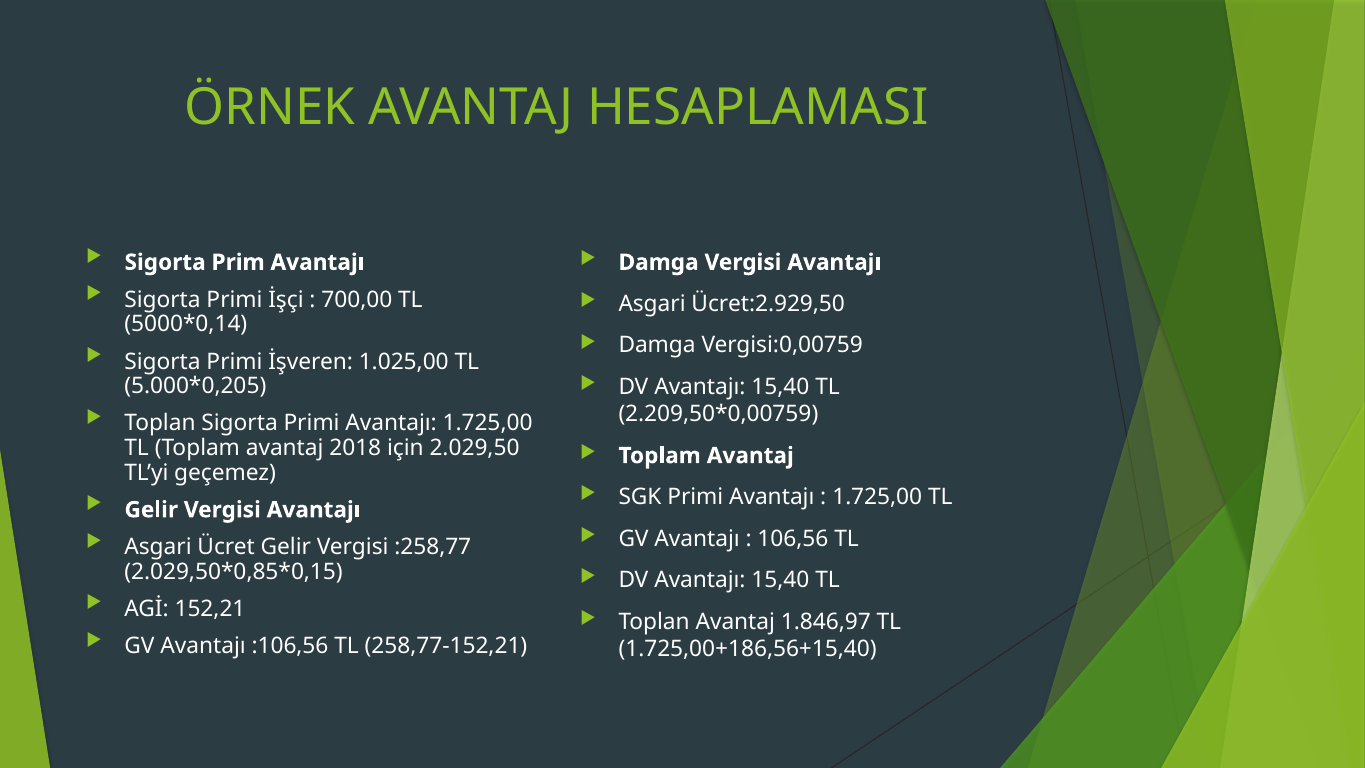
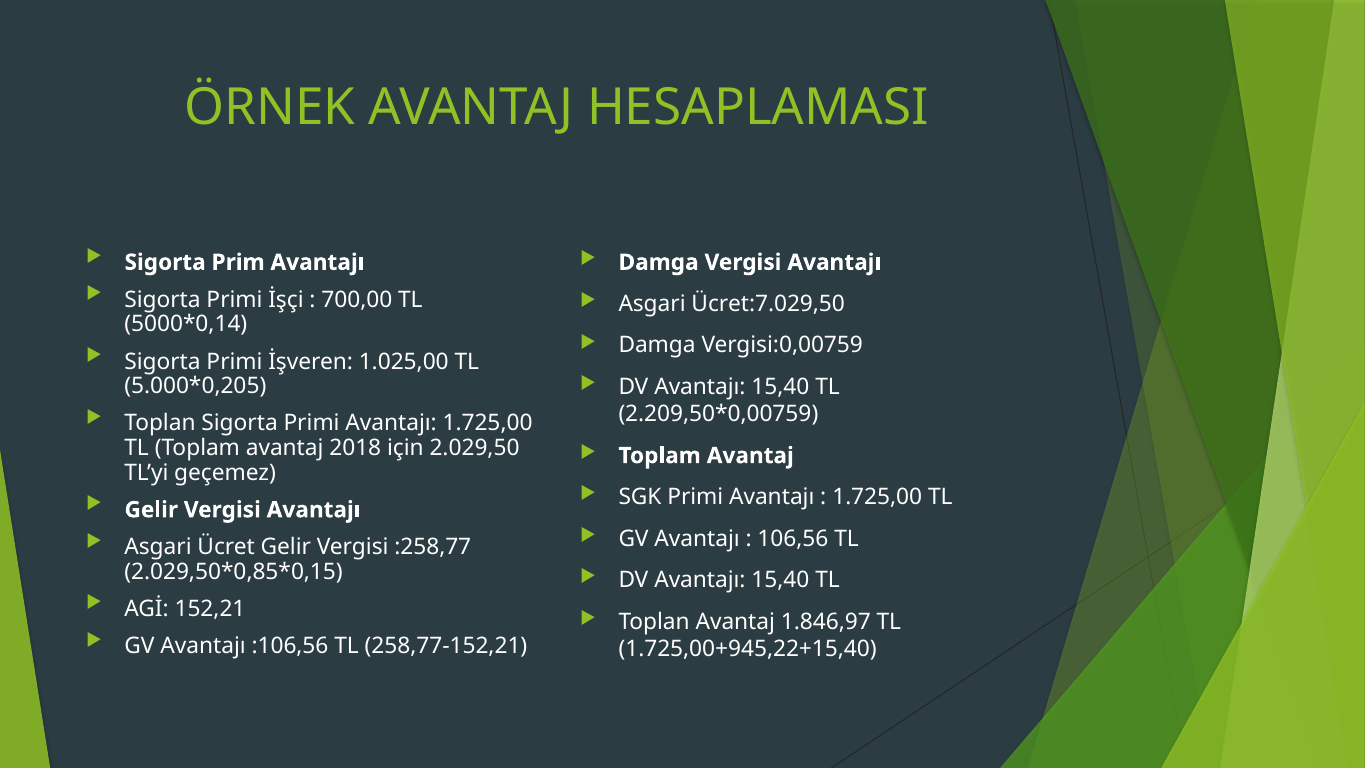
Ücret:2.929,50: Ücret:2.929,50 -> Ücret:7.029,50 (768, 304)
1.725,00+186,56+15,40: 1.725,00+186,56+15,40 -> 1.725,00+945,22+15,40 (748, 649)
